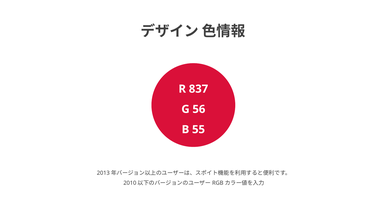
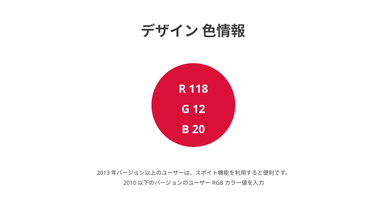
837: 837 -> 118 (198, 89)
56: 56 -> 12 (199, 109)
55: 55 -> 20 (199, 130)
